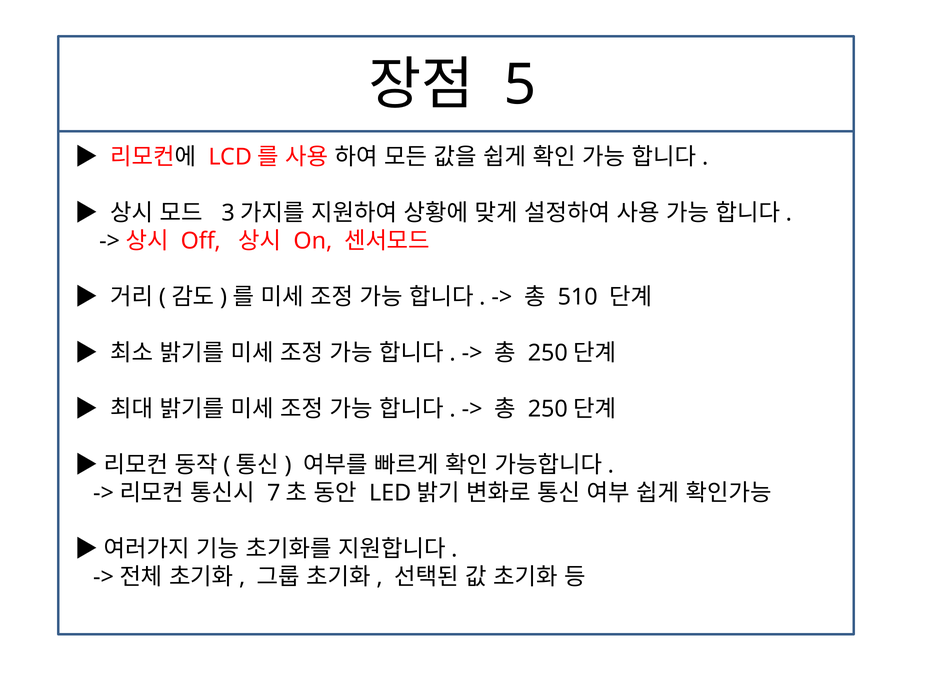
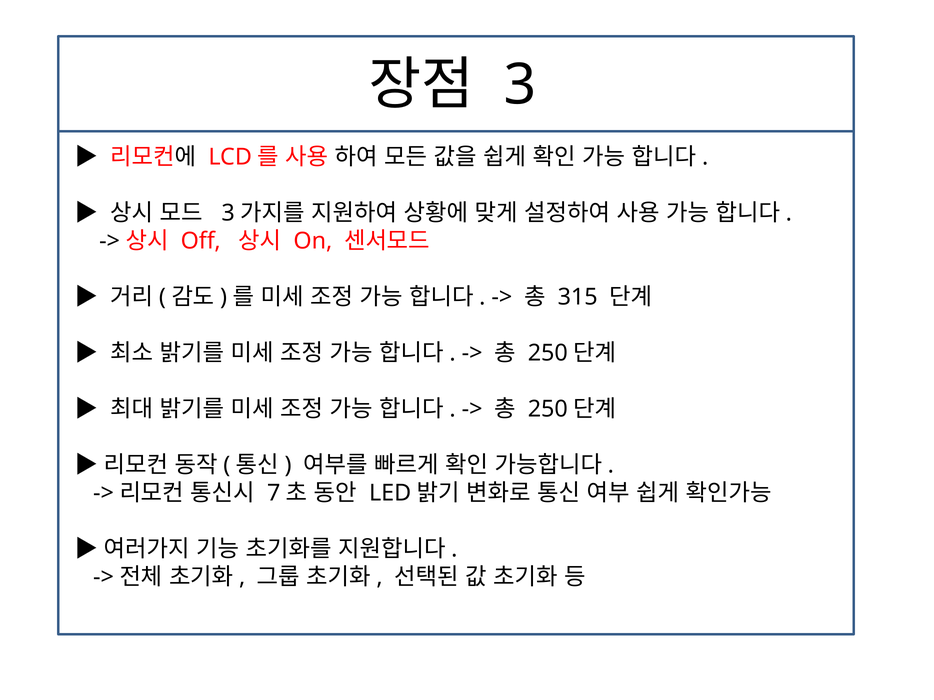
5: 5 -> 3 (520, 85)
510: 510 -> 315 (578, 297)
